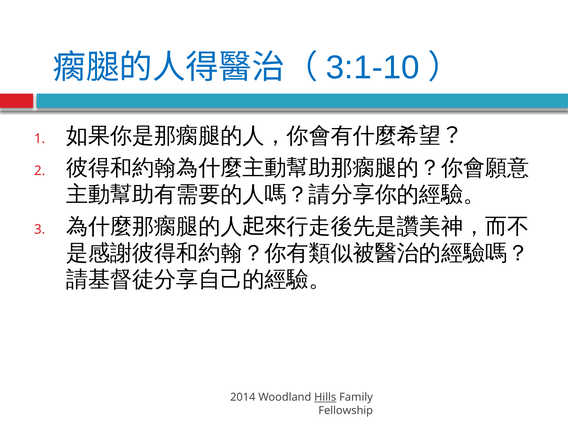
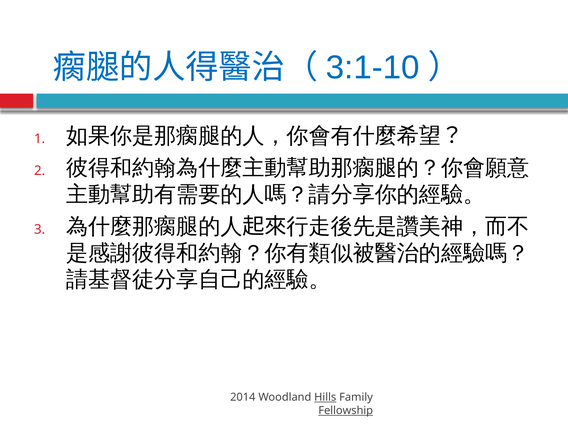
Fellowship underline: none -> present (346, 410)
